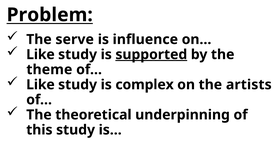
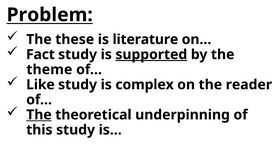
serve: serve -> these (75, 39)
influence: influence -> literature (145, 39)
Like: Like -> Fact (40, 54)
artists: artists -> reader (249, 85)
The underline: none -> present (39, 115)
